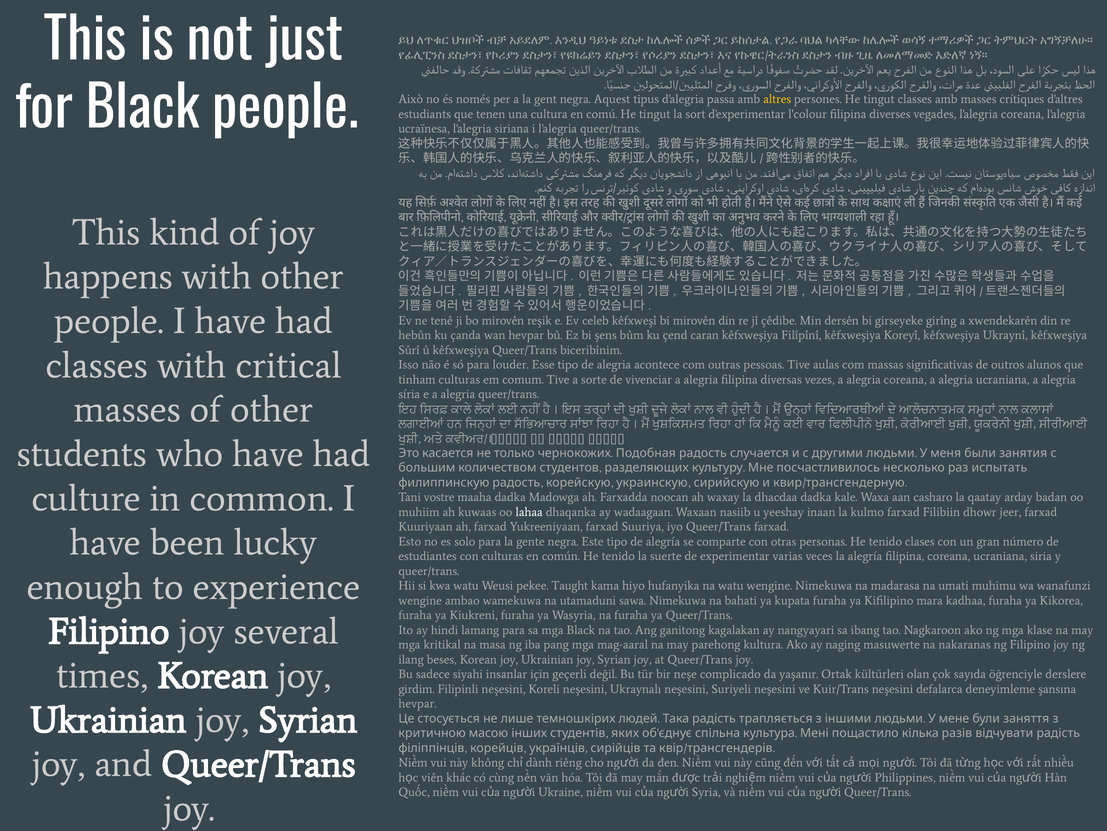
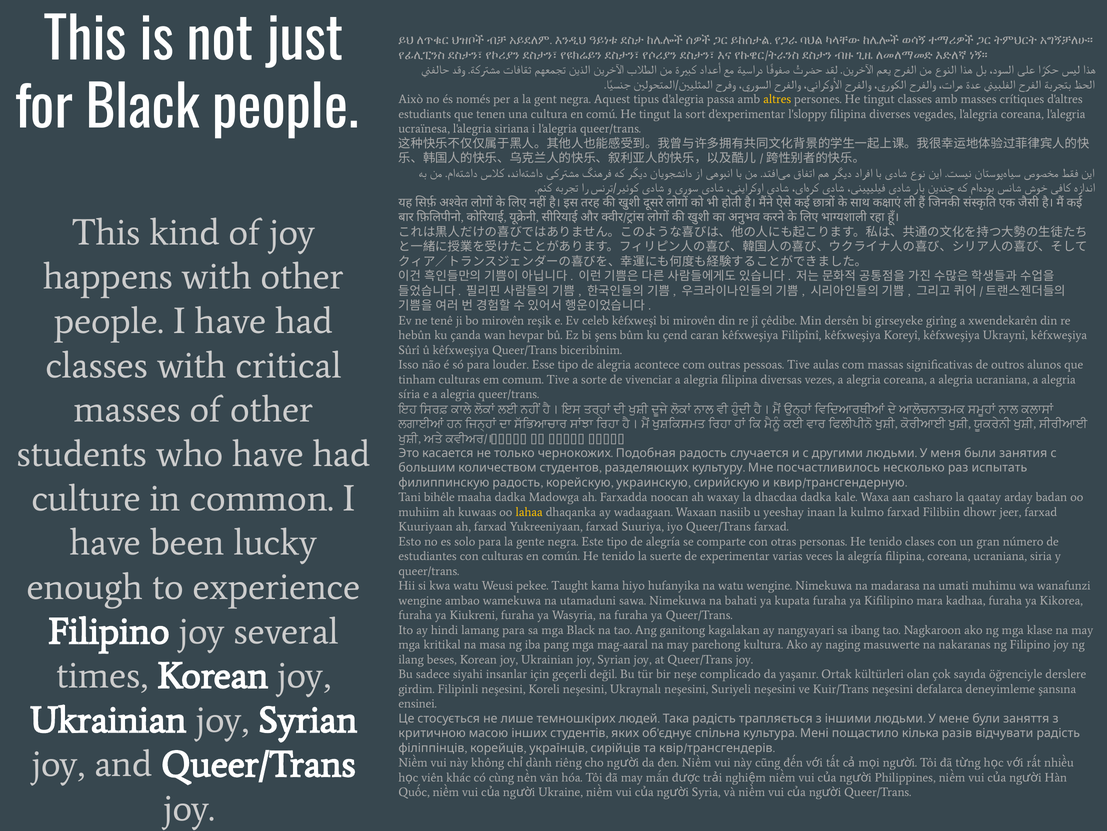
l'colour: l'colour -> l'sloppy (808, 114)
vostre: vostre -> bihêle (439, 497)
lahaa colour: white -> yellow (529, 512)
hevpar: hevpar -> ensinei (418, 703)
